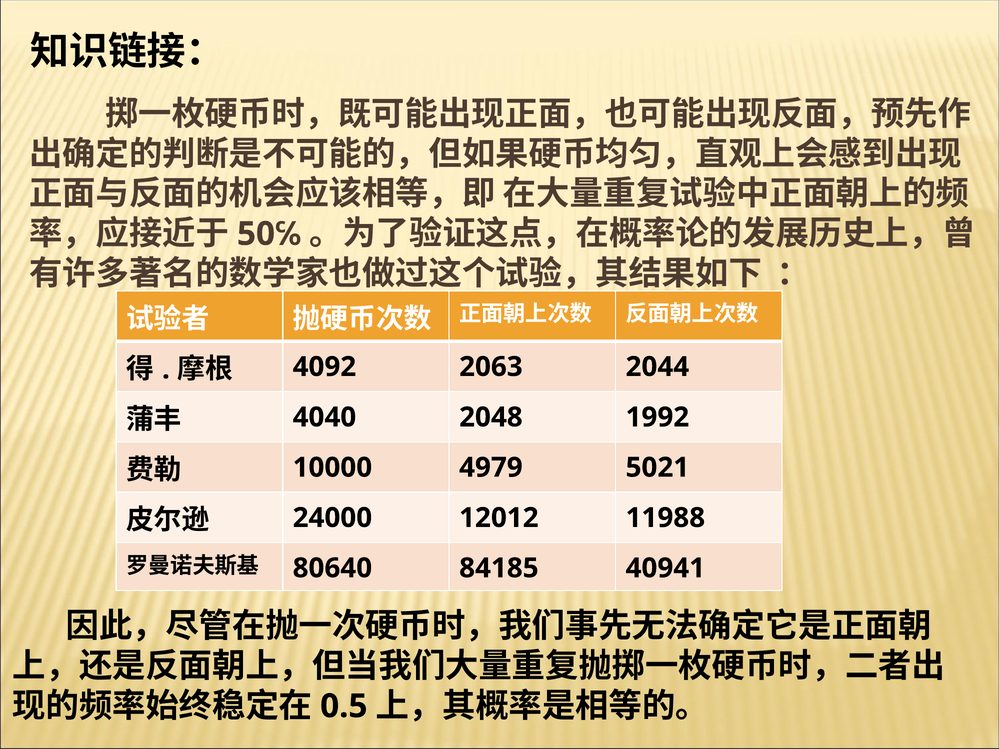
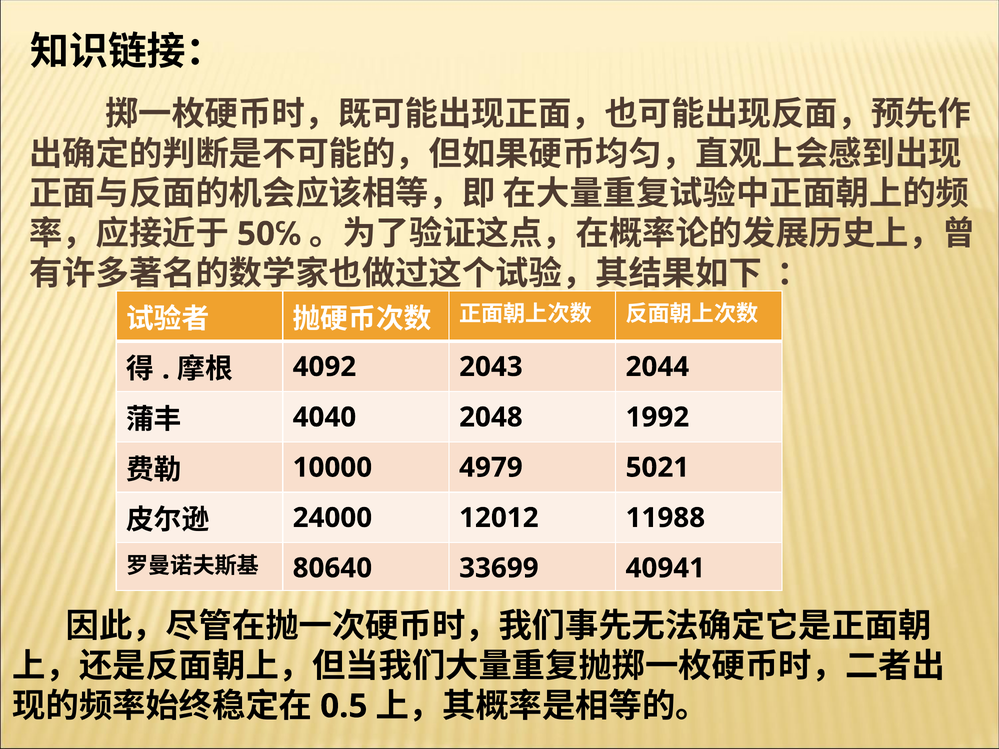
2063: 2063 -> 2043 (491, 367)
84185: 84185 -> 33699 (499, 568)
